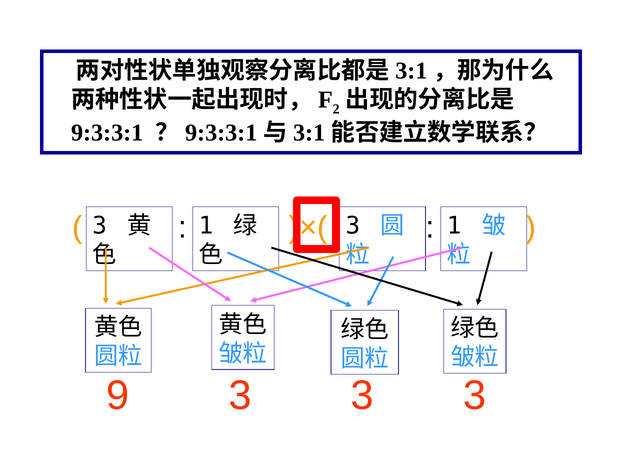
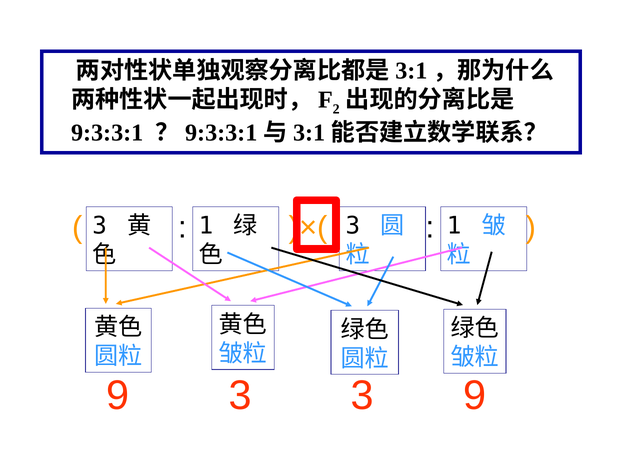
9 3: 3 -> 9 (475, 396)
